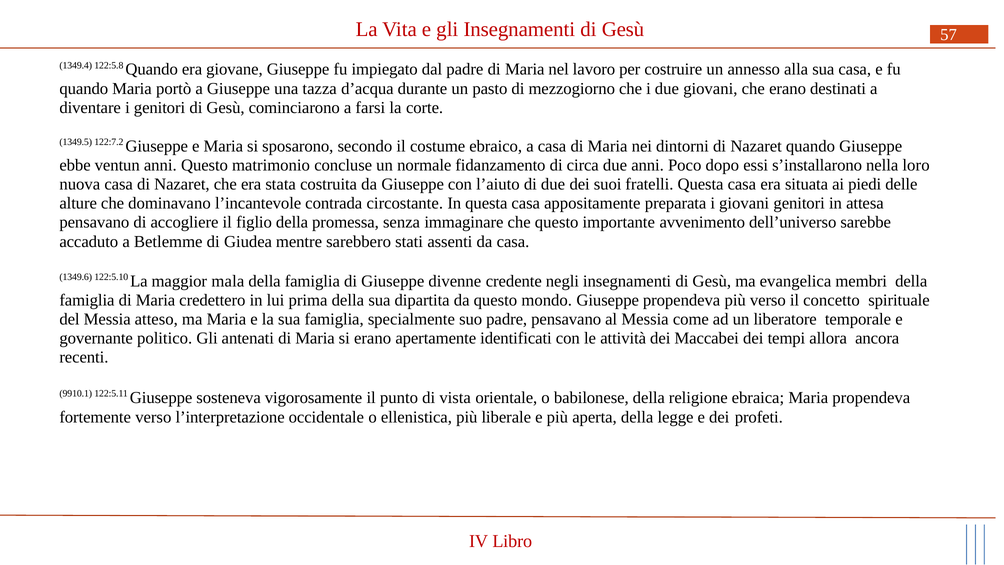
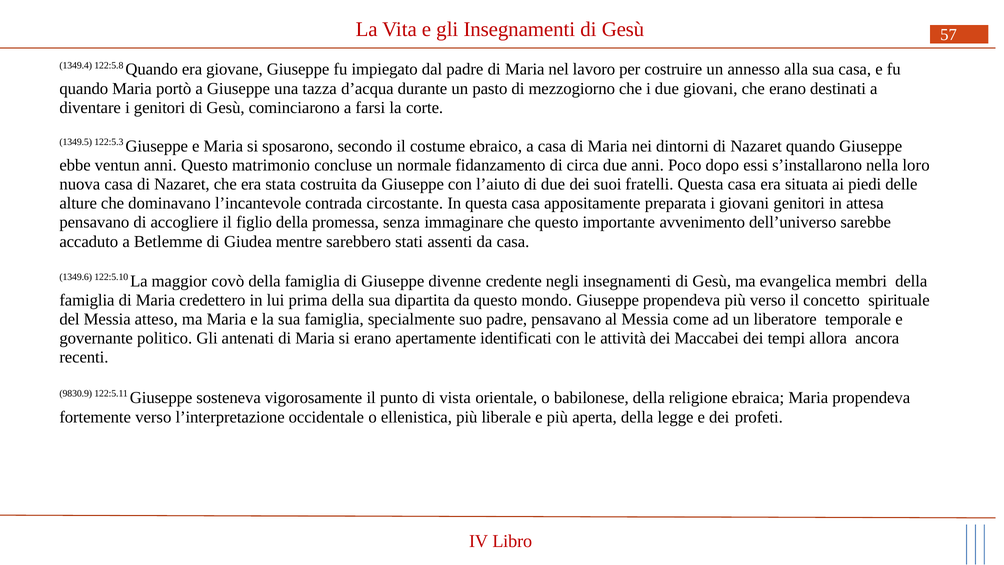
122:7.2: 122:7.2 -> 122:5.3 (109, 142)
mala: mala -> covò (228, 281)
9910.1: 9910.1 -> 9830.9 (76, 394)
